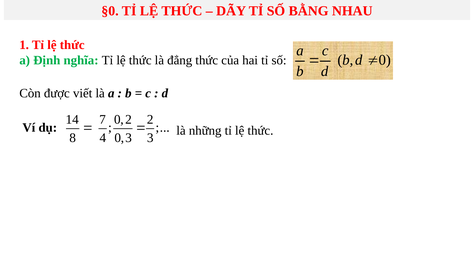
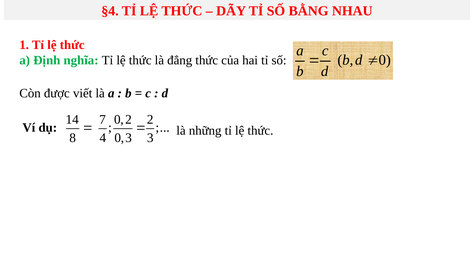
§0: §0 -> §4 (110, 11)
